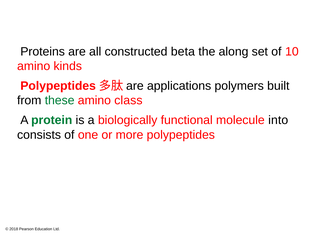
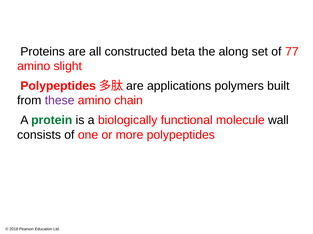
10: 10 -> 77 (292, 52)
kinds: kinds -> slight (68, 66)
these colour: green -> purple (60, 101)
class: class -> chain (129, 101)
into: into -> wall (278, 121)
